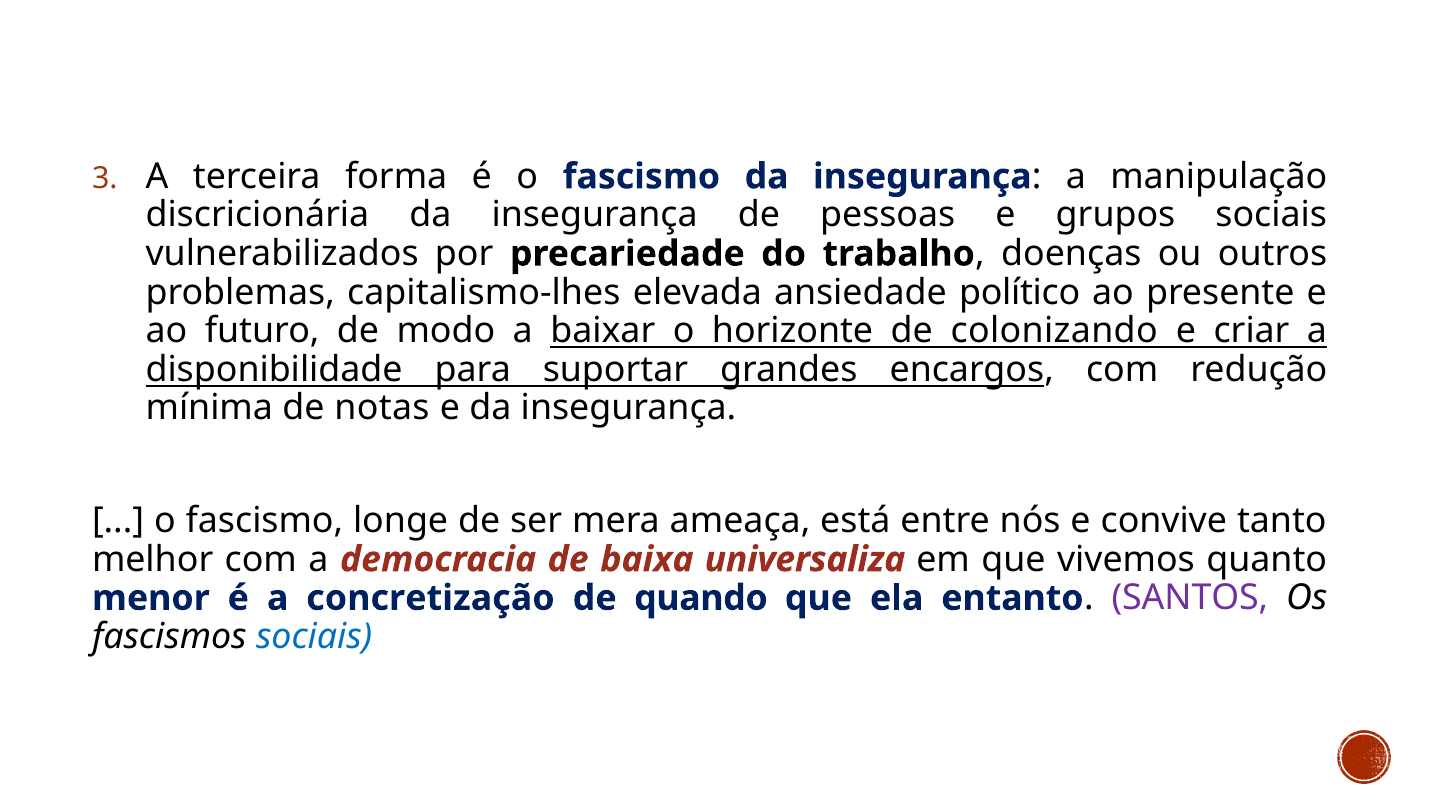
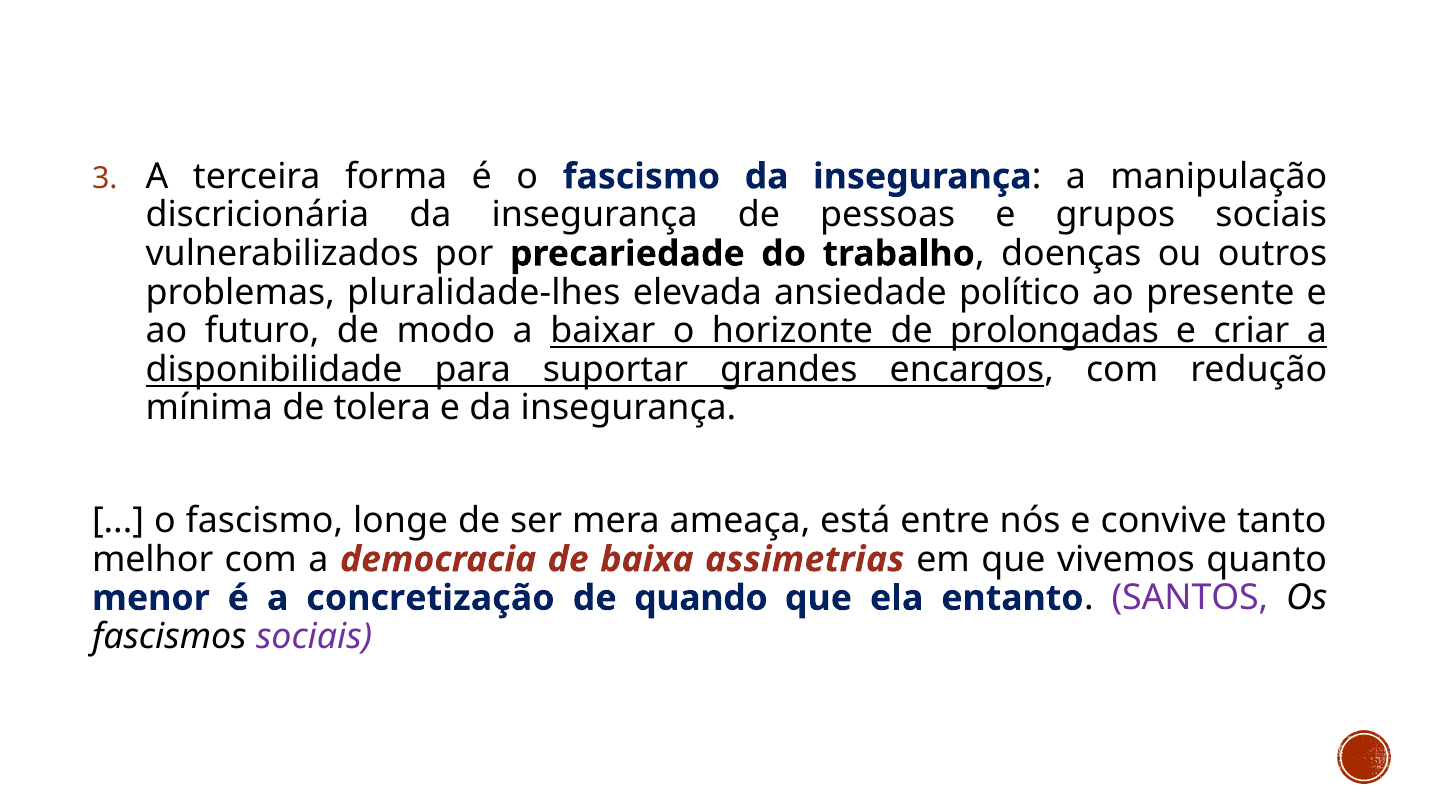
capitalismo-lhes: capitalismo-lhes -> pluralidade-lhes (484, 292)
colonizando: colonizando -> prolongadas (1054, 331)
notas: notas -> tolera (382, 408)
universaliza: universaliza -> assimetrias (805, 560)
sociais colour: blue -> purple (314, 637)
